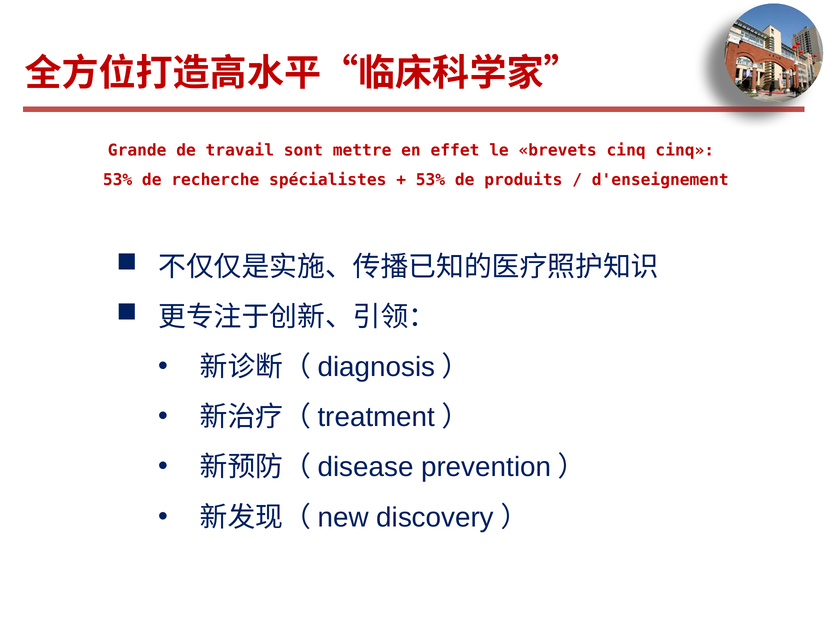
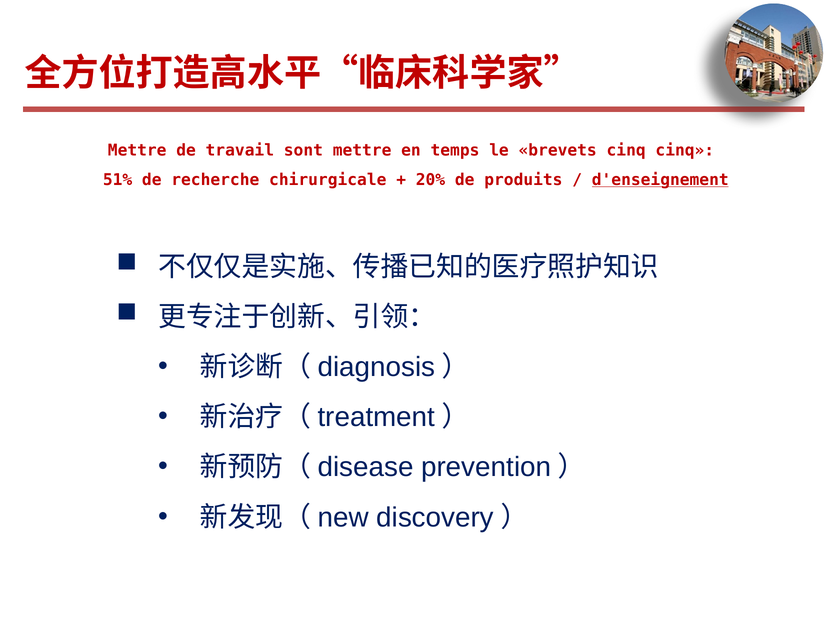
Grande: Grande -> Mettre (137, 150)
effet: effet -> temps (455, 150)
53%: 53% -> 51% (118, 180)
spécialistes: spécialistes -> chirurgicale (328, 180)
53%: 53% -> 20% (430, 180)
d'enseignement underline: none -> present (660, 180)
